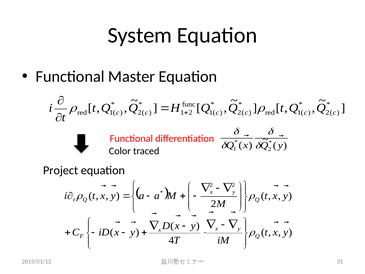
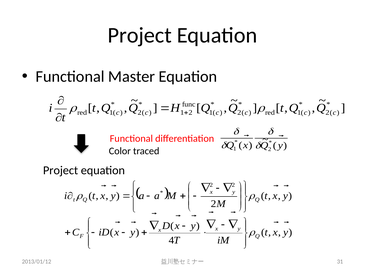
System: System -> Project (140, 35)
